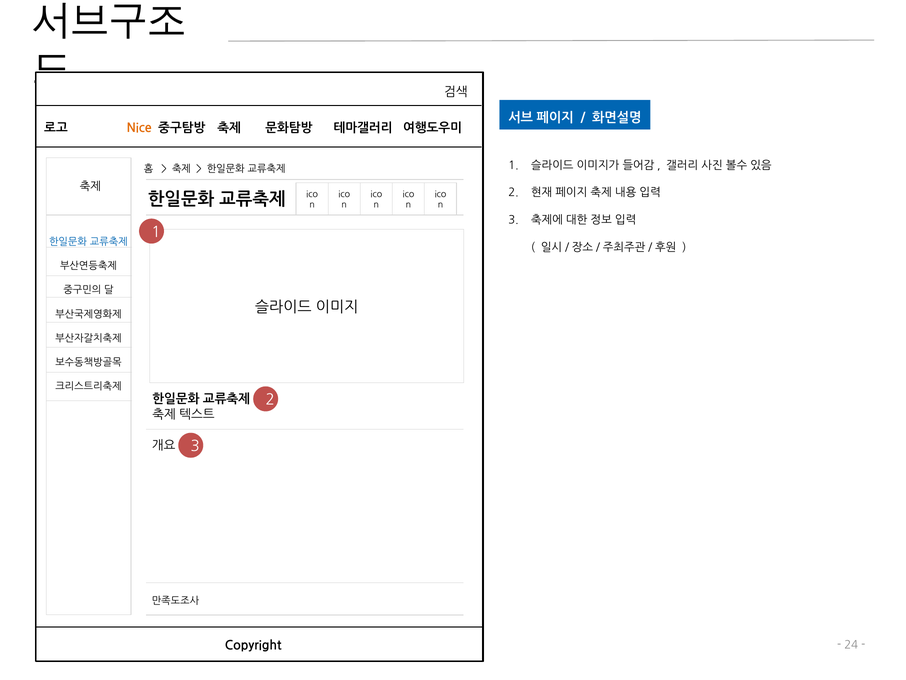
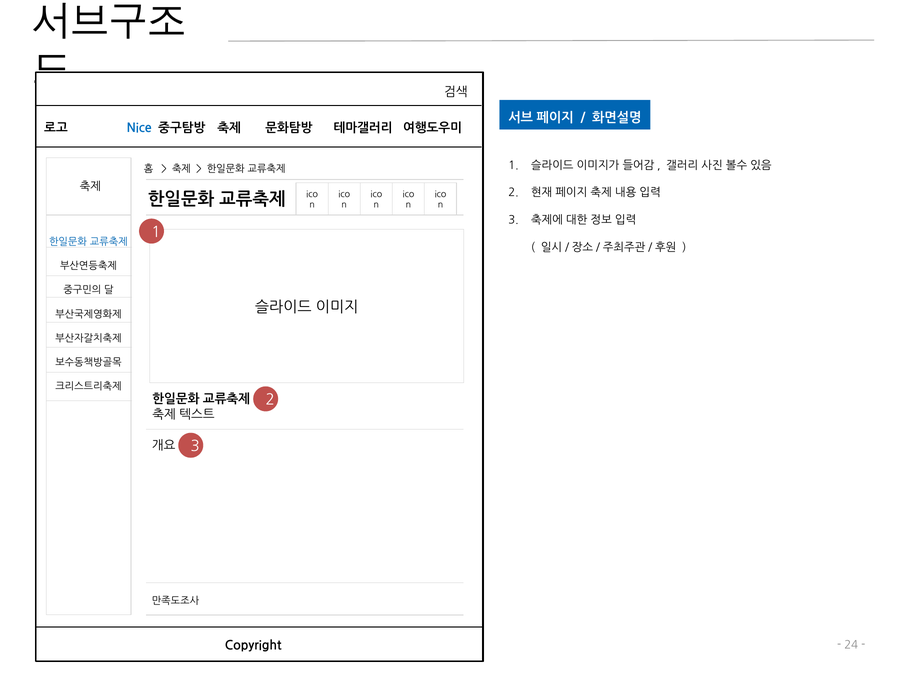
Nice colour: orange -> blue (139, 128)
